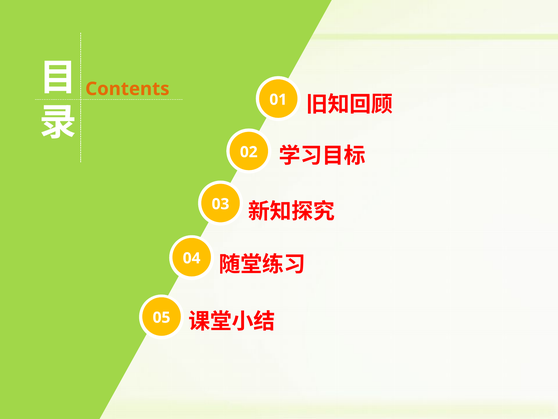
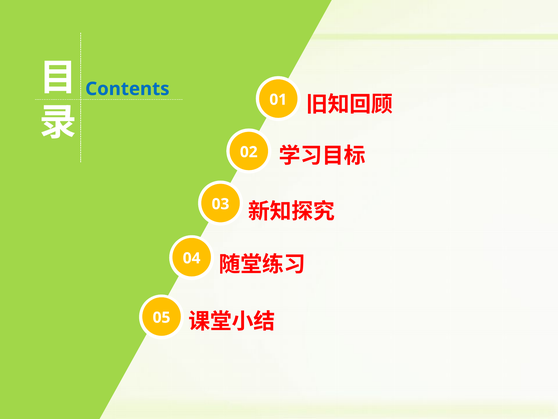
Contents colour: orange -> blue (127, 89)
